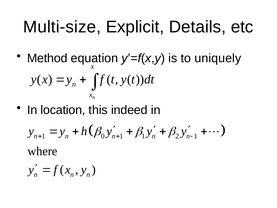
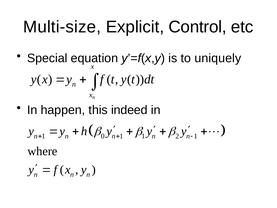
Details: Details -> Control (198, 27)
Method: Method -> Special (47, 58)
location: location -> happen (63, 110)
